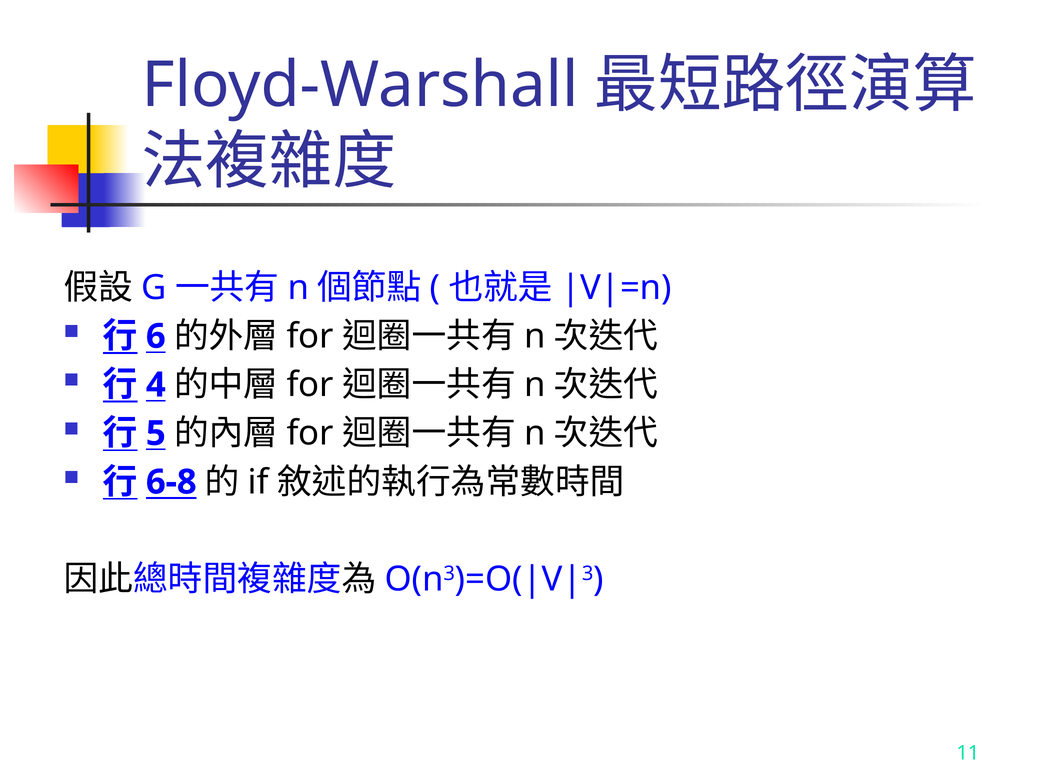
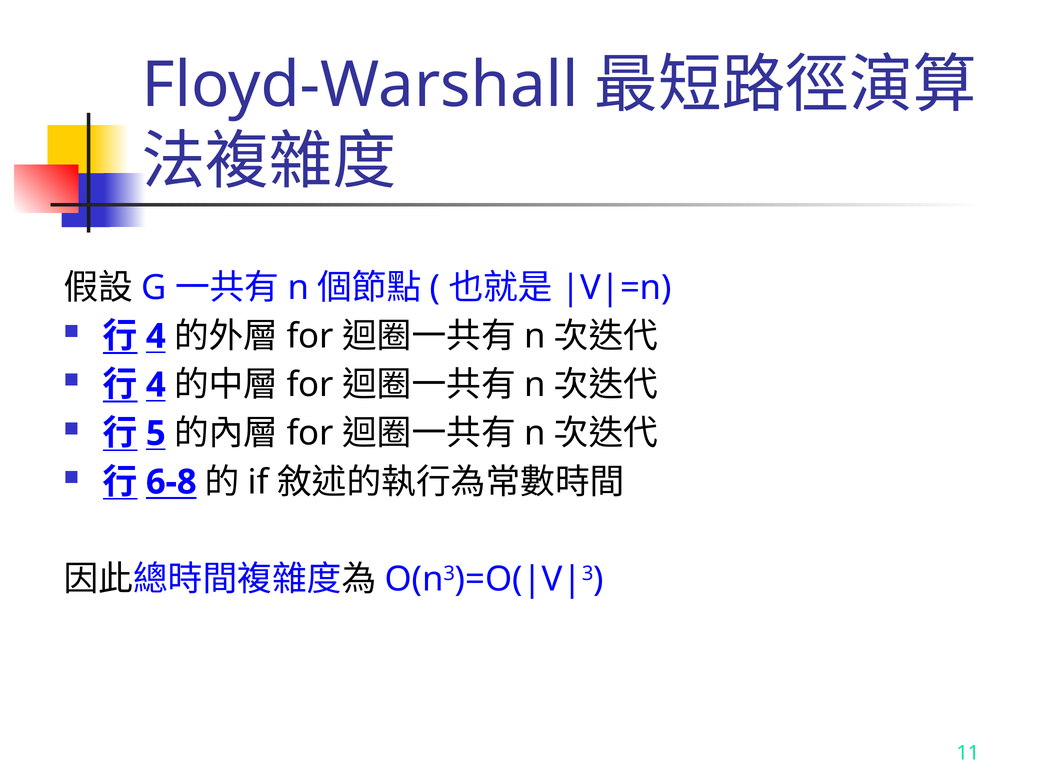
6: 6 -> 4 (156, 337)
